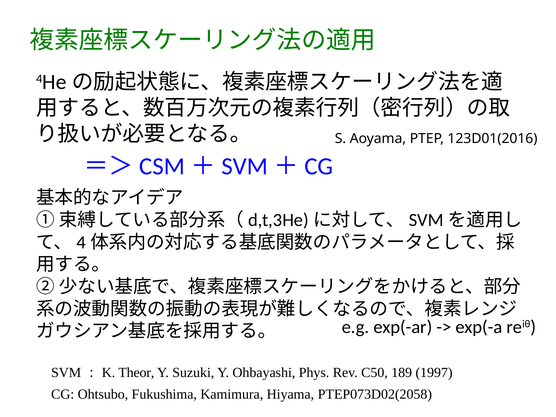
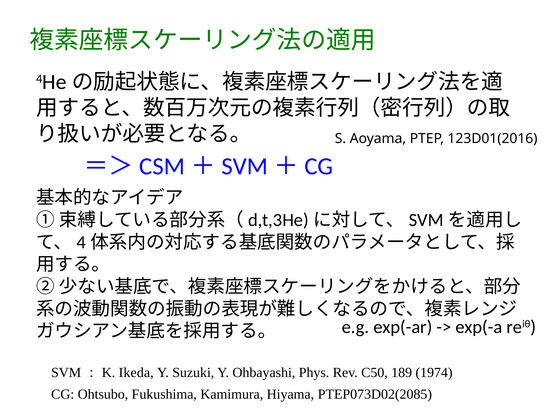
Theor: Theor -> Ikeda (136, 373)
1997: 1997 -> 1974 (434, 373)
PTEP073D02(2058: PTEP073D02(2058 -> PTEP073D02(2085 (375, 394)
